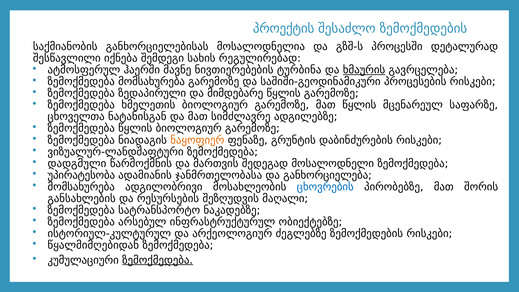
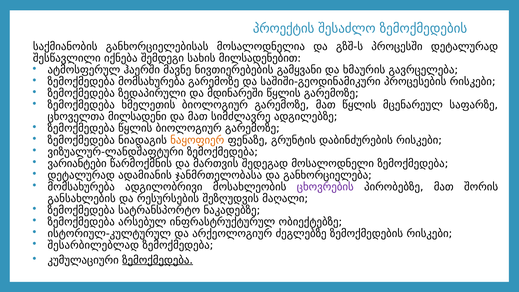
რეგულირებად: რეგულირებად -> მილსადენებით (260, 58)
ტურბინა: ტურბინა -> გამყვანი (299, 70)
ხმაურის underline: present -> none (364, 70)
მიმდებარე: მიმდებარე -> მდინარეში (235, 93)
ნატანისგან: ნატანისგან -> მილსადენი (137, 117)
დადგმული: დადგმული -> ვარიანტები (77, 163)
უპირატესობა: უპირატესობა -> დეტალურად (81, 175)
ცხოვრების colour: blue -> purple (325, 187)
წყალმიმღებიდან: წყალმიმღებიდან -> შესარბილებლად (93, 245)
